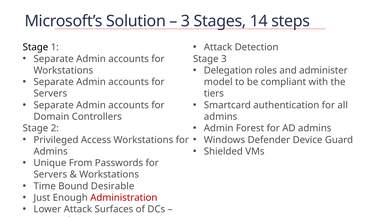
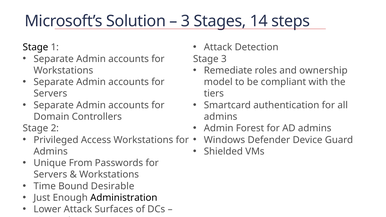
Delegation: Delegation -> Remediate (228, 70)
administer: administer -> ownership (323, 70)
Administration colour: red -> black (124, 198)
